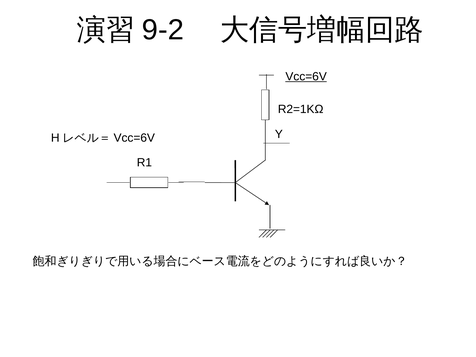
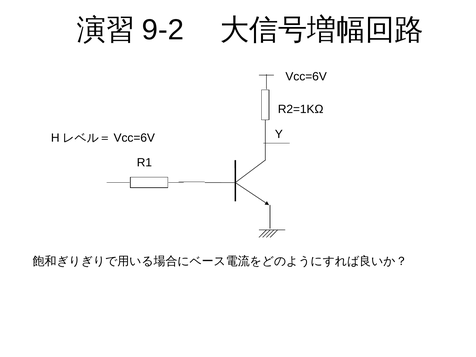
Vcc=6V underline: present -> none (306, 76)
